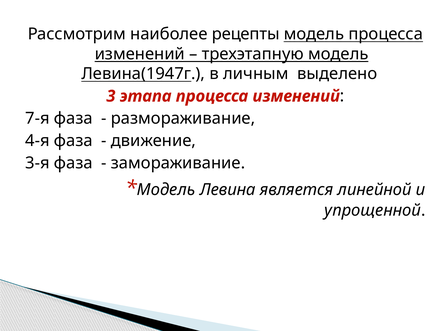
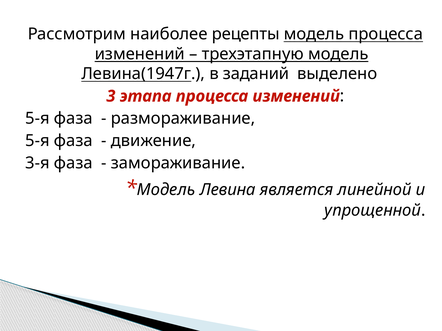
личным: личным -> заданий (256, 74)
7-я: 7-я -> 5-я (37, 119)
4-я: 4-я -> 5-я (37, 141)
